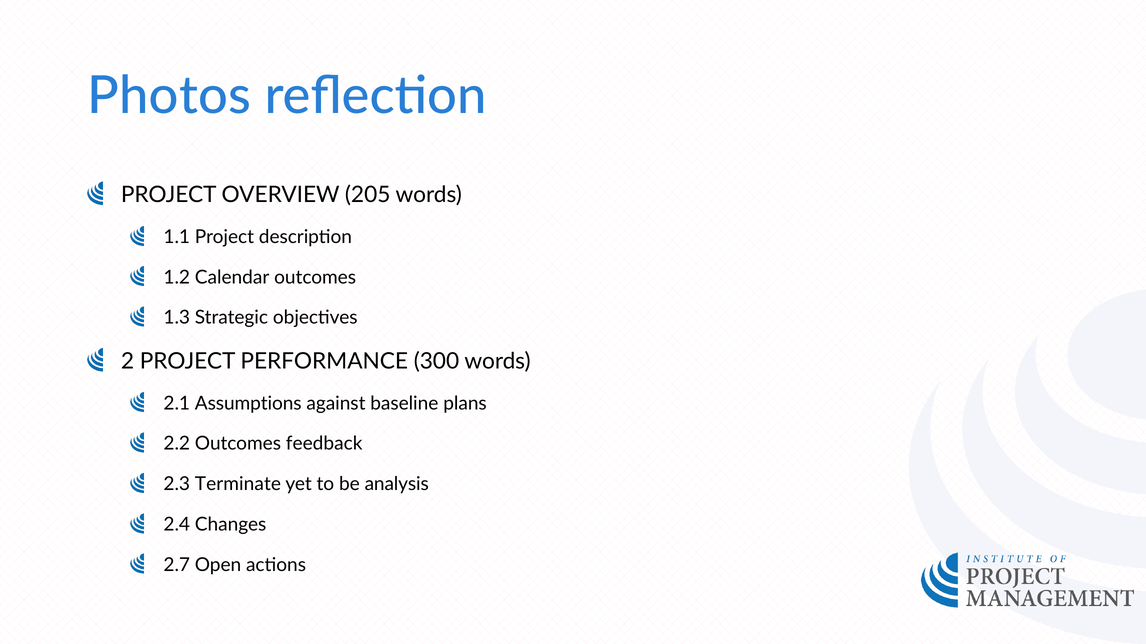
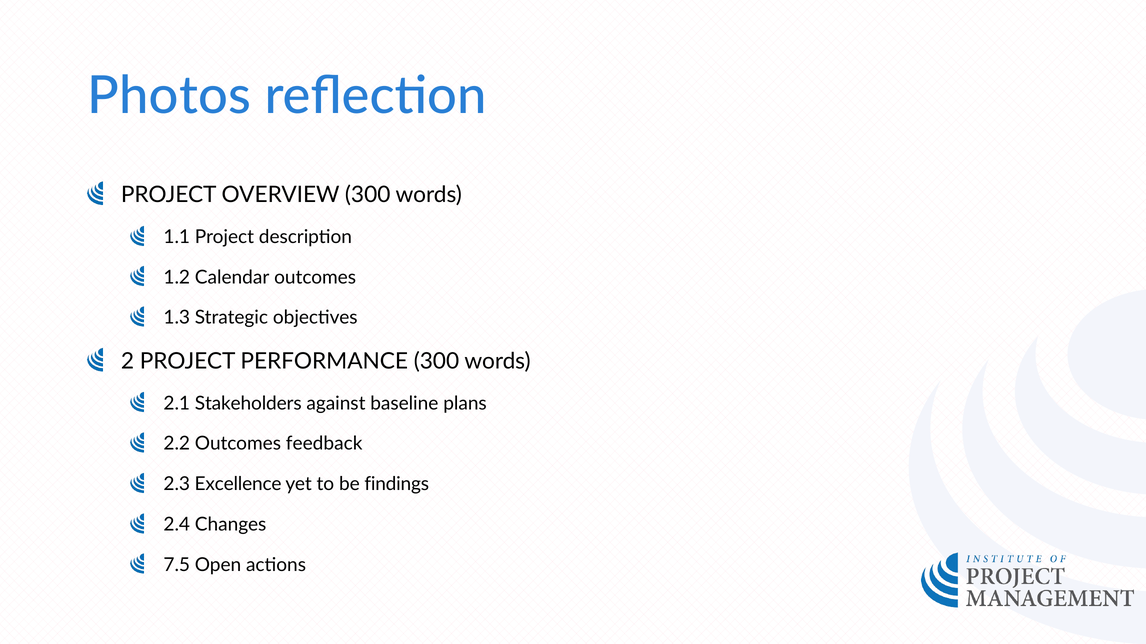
OVERVIEW 205: 205 -> 300 (368, 195)
Assumptions: Assumptions -> Stakeholders (248, 404)
Terminate: Terminate -> Excellence (238, 484)
analysis: analysis -> findings (397, 484)
2.7: 2.7 -> 7.5 (177, 565)
